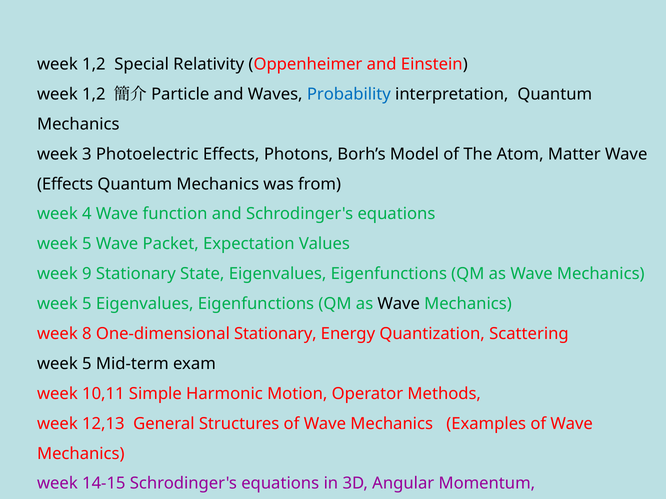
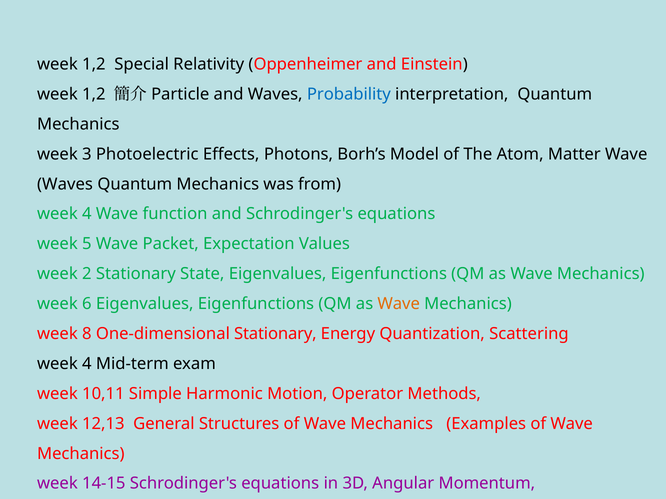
Effects: Effects -> Waves (65, 184)
9: 9 -> 2 (87, 274)
5: 5 -> 6 (87, 304)
Wave colour: black -> orange (399, 304)
5: 5 -> 4 (87, 364)
